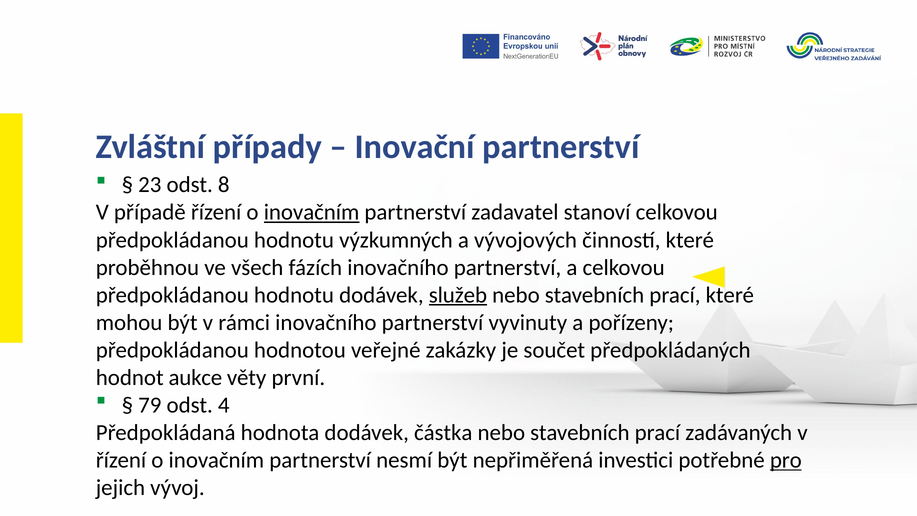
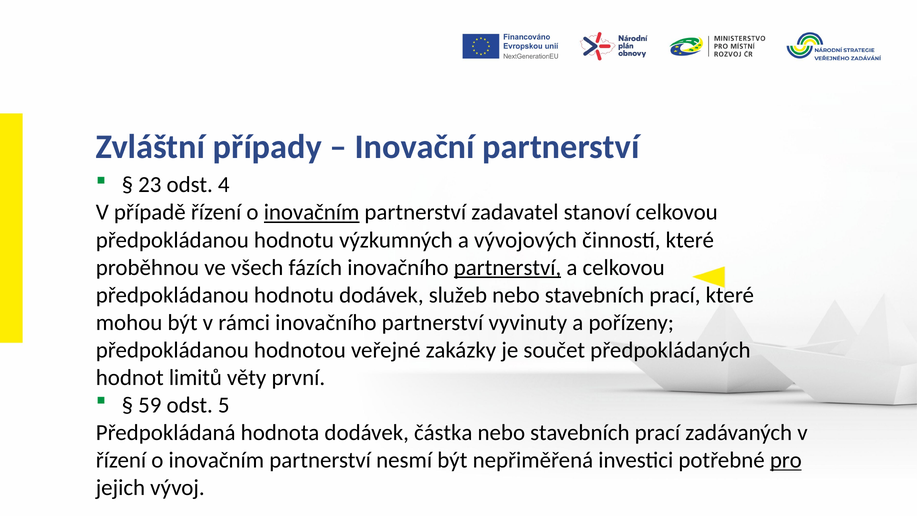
8: 8 -> 4 (224, 185)
partnerství underline: none -> present (508, 267)
služeb underline: present -> none (458, 295)
aukce: aukce -> limitů (195, 377)
79: 79 -> 59 (150, 405)
4: 4 -> 5 (224, 405)
